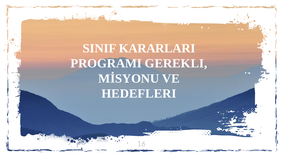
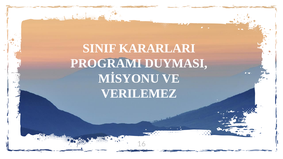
GEREKLI: GEREKLI -> DUYMASI (176, 63)
HEDEFLERI: HEDEFLERI -> VERILEMEZ (139, 94)
